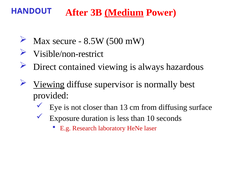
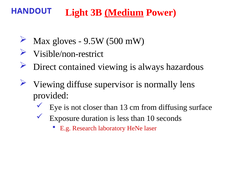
After: After -> Light (77, 13)
secure: secure -> gloves (64, 41)
8.5W: 8.5W -> 9.5W (94, 41)
Viewing underline: present -> none (49, 85)
best: best -> lens (187, 85)
